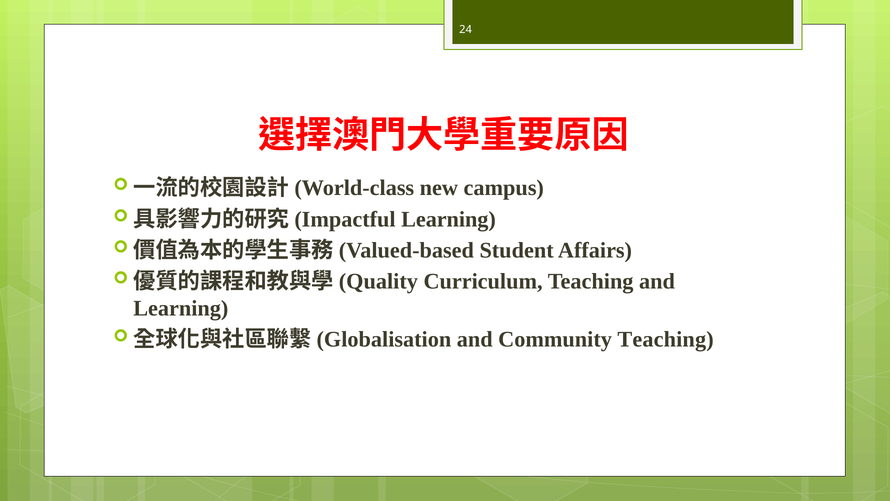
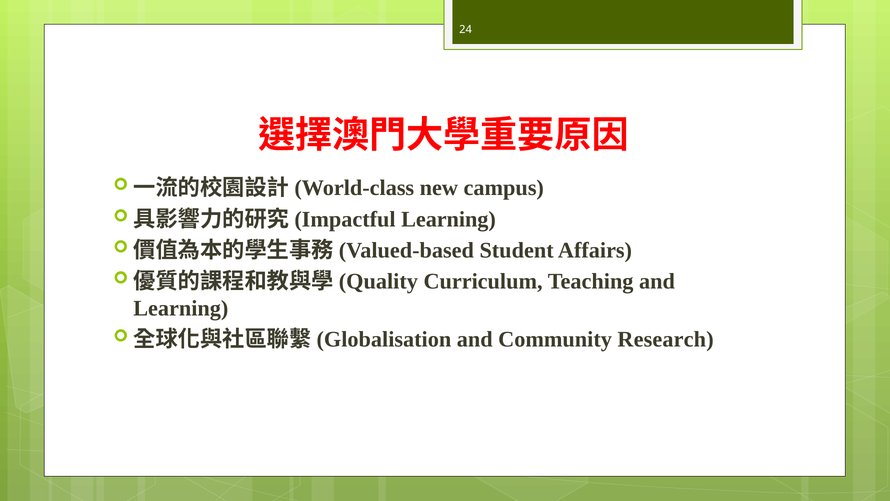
Community Teaching: Teaching -> Research (666, 339)
